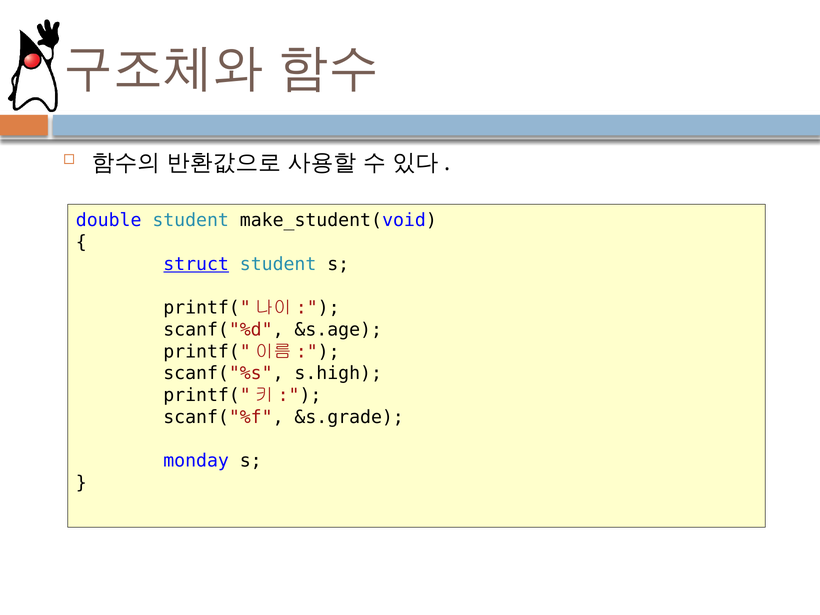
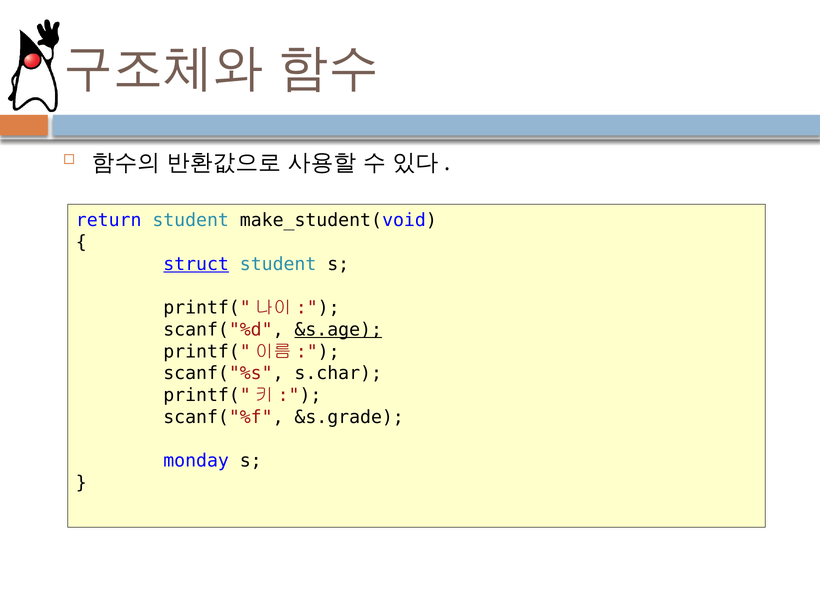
double: double -> return (109, 220)
&s.age underline: none -> present (338, 330)
s.high: s.high -> s.char (338, 373)
